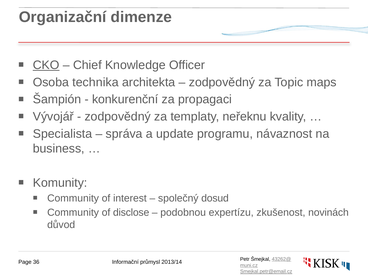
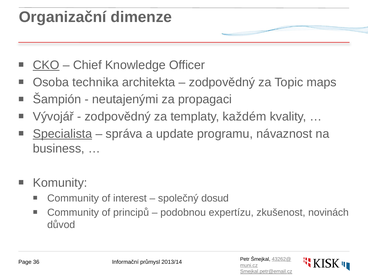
konkurenční: konkurenční -> neutajenými (125, 99)
neřeknu: neřeknu -> každém (245, 117)
Specialista underline: none -> present (62, 134)
disclose: disclose -> principů (131, 213)
